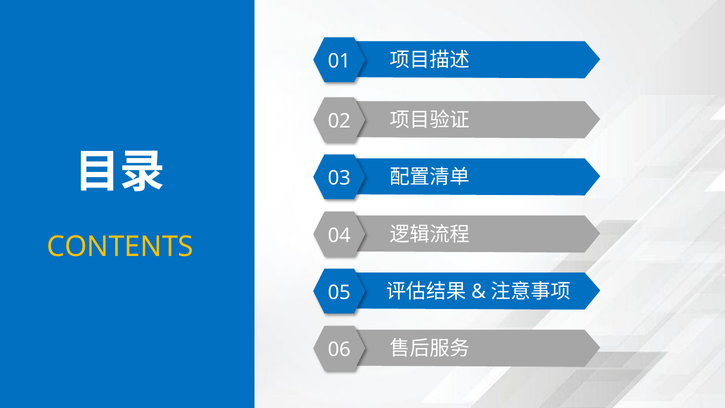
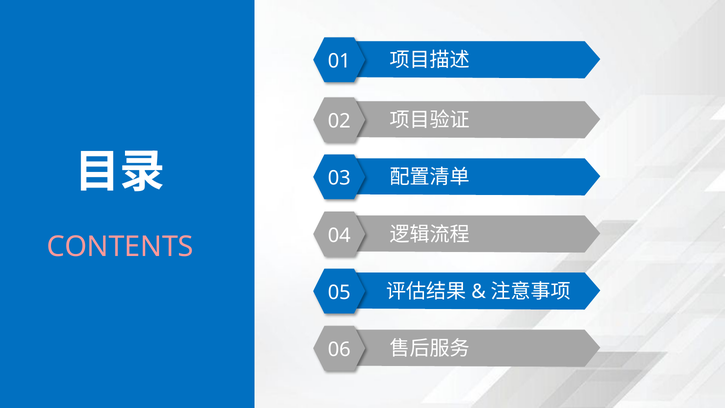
CONTENTS colour: yellow -> pink (120, 247)
